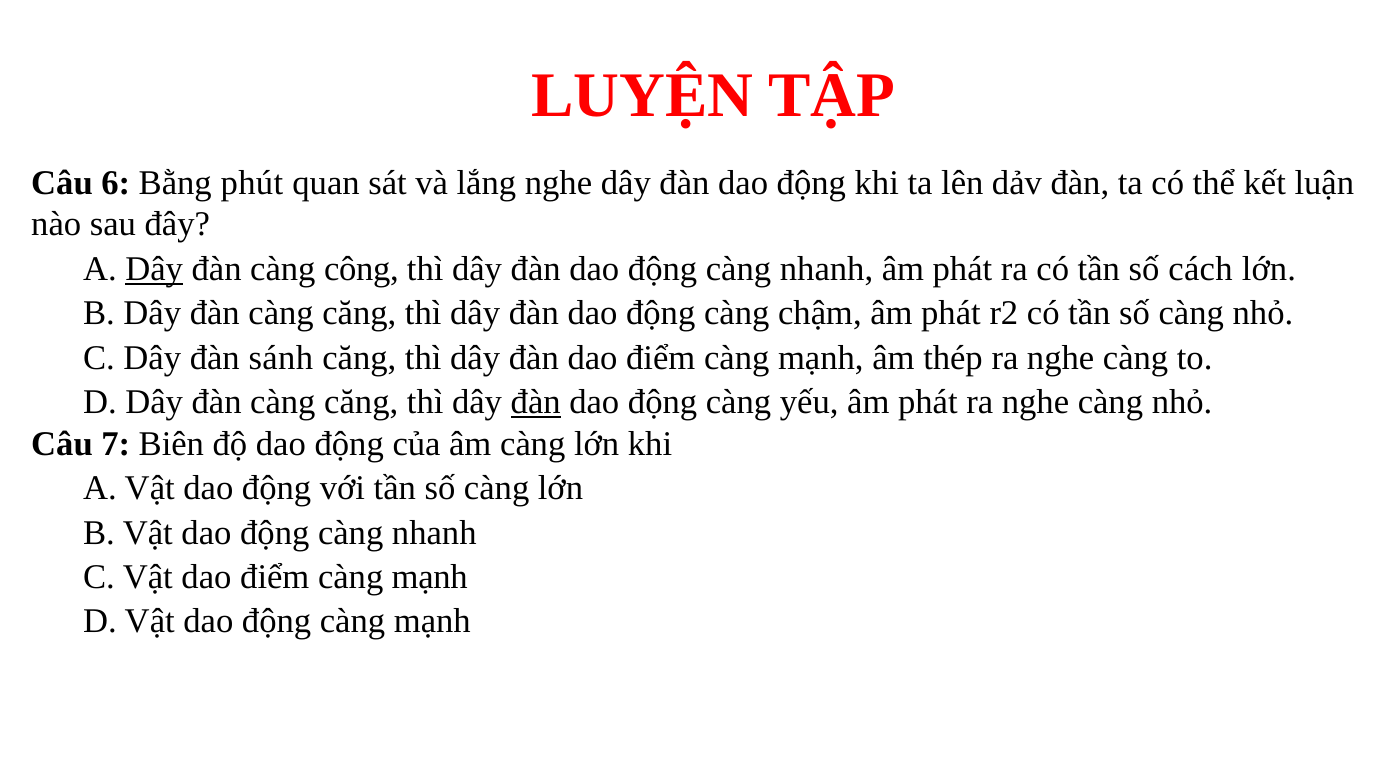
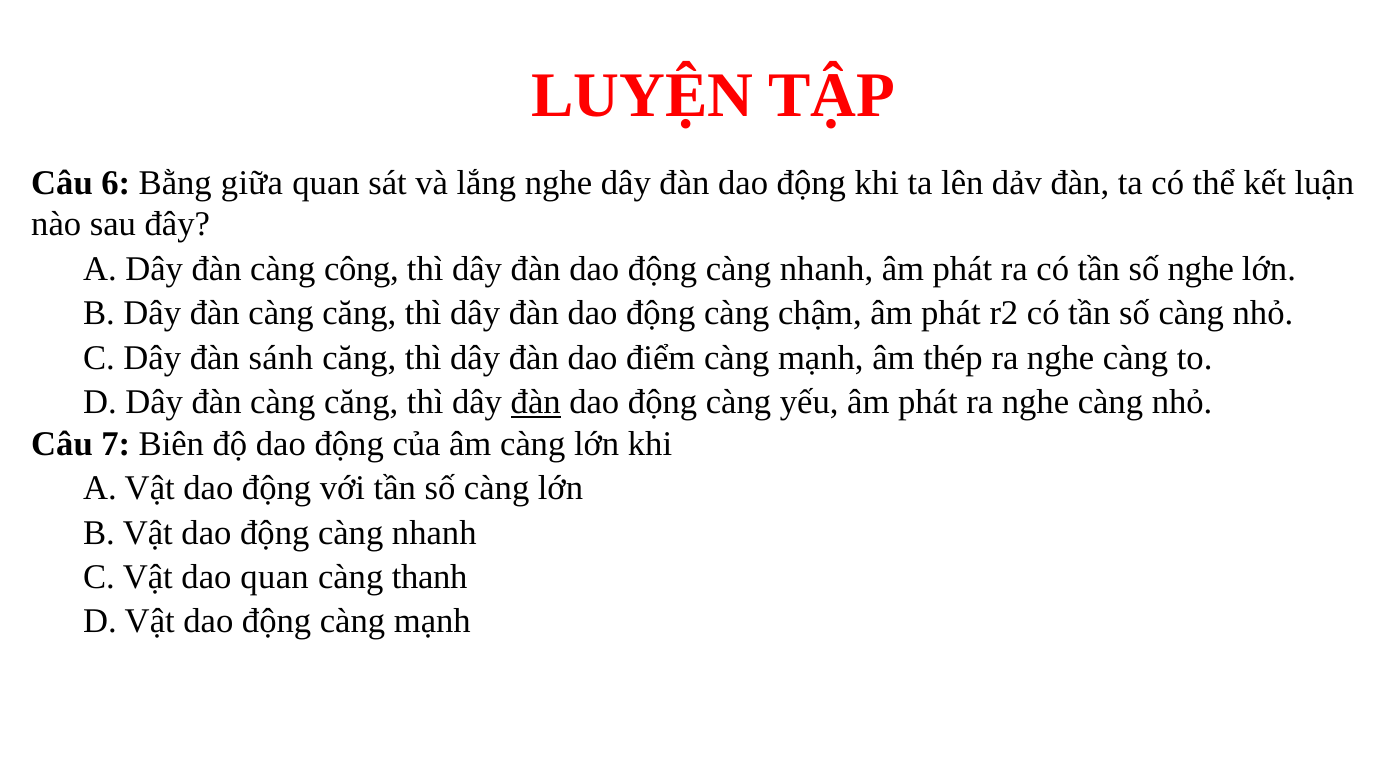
phút: phút -> giữa (252, 183)
Dây underline: present -> none (154, 269)
số cách: cách -> nghe (1201, 269)
Vật dao điểm: điểm -> quan (275, 577)
mạnh: mạnh -> thanh (430, 577)
